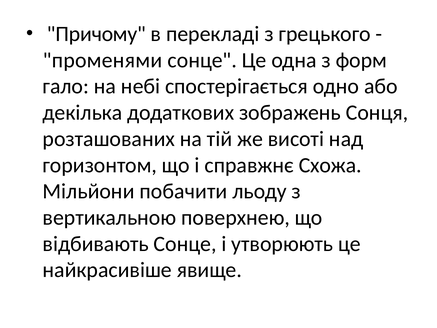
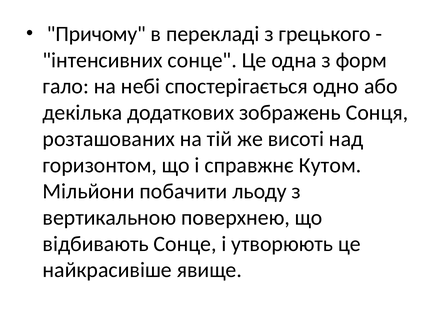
променями: променями -> інтенсивних (103, 60)
Схожа: Схожа -> Кутом (330, 165)
